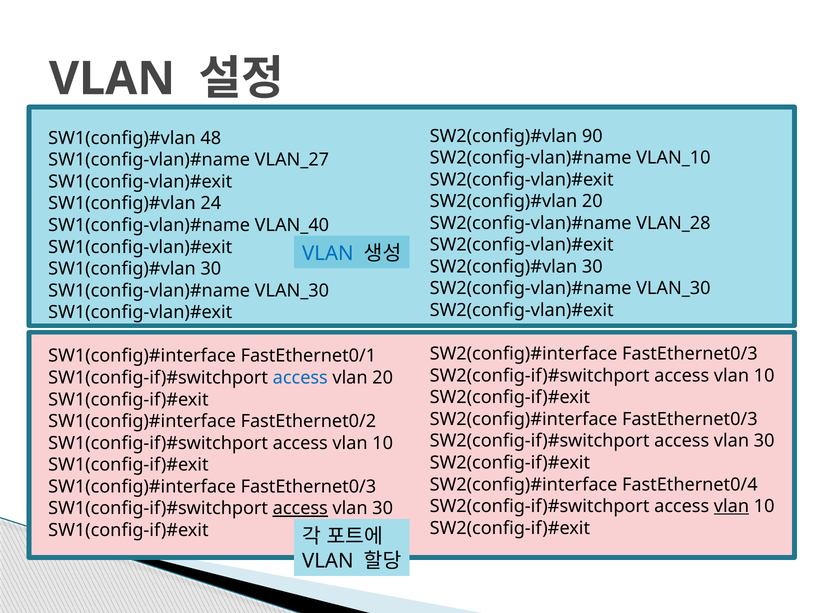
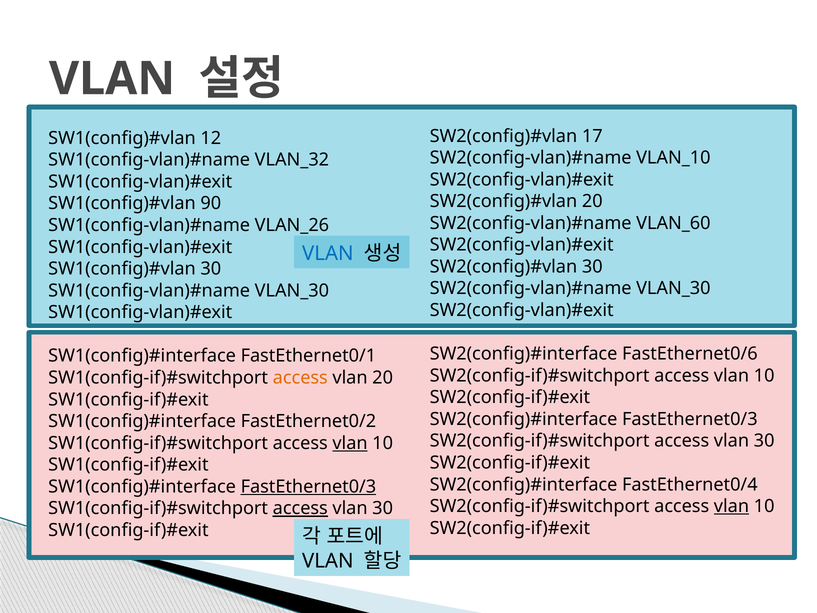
90: 90 -> 17 (592, 136)
48: 48 -> 12 (211, 138)
VLAN_27: VLAN_27 -> VLAN_32 (292, 160)
24: 24 -> 90 (211, 203)
VLAN_28: VLAN_28 -> VLAN_60 (673, 223)
VLAN_40: VLAN_40 -> VLAN_26 (292, 225)
FastEthernet0/3: FastEthernet0/3 -> FastEthernet0/6 (690, 354)
access colour: blue -> orange (300, 378)
vlan underline: none -> present (350, 443)
FastEthernet0/3 underline: none -> present (308, 486)
